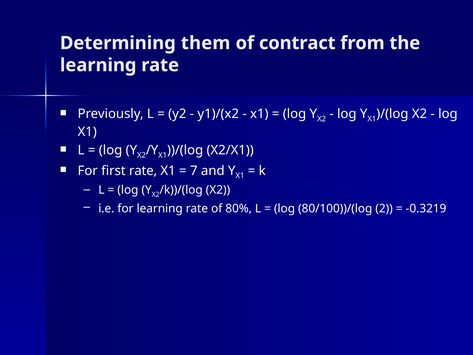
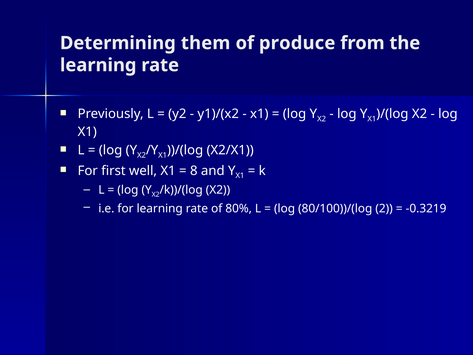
contract: contract -> produce (297, 43)
first rate: rate -> well (143, 171)
7: 7 -> 8 (194, 171)
